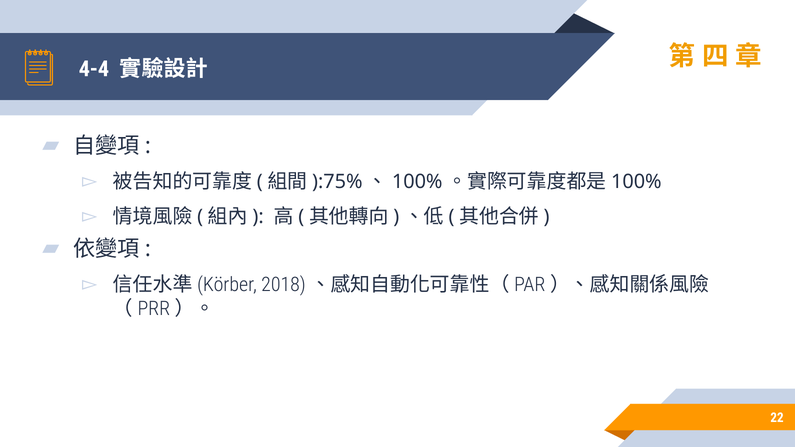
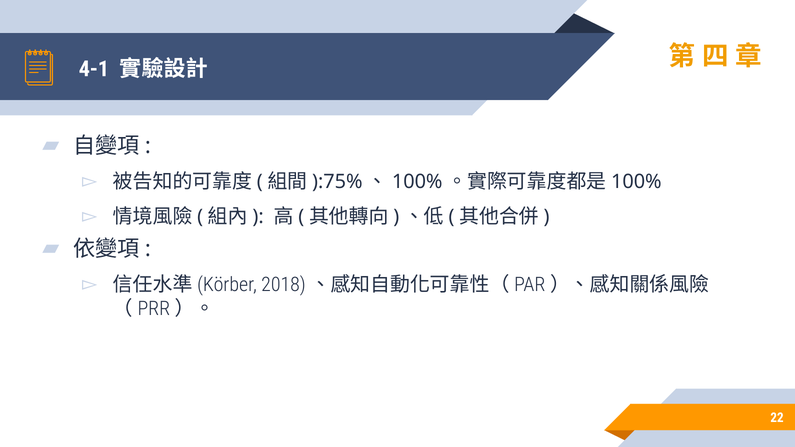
4-4: 4-4 -> 4-1 (94, 69)
